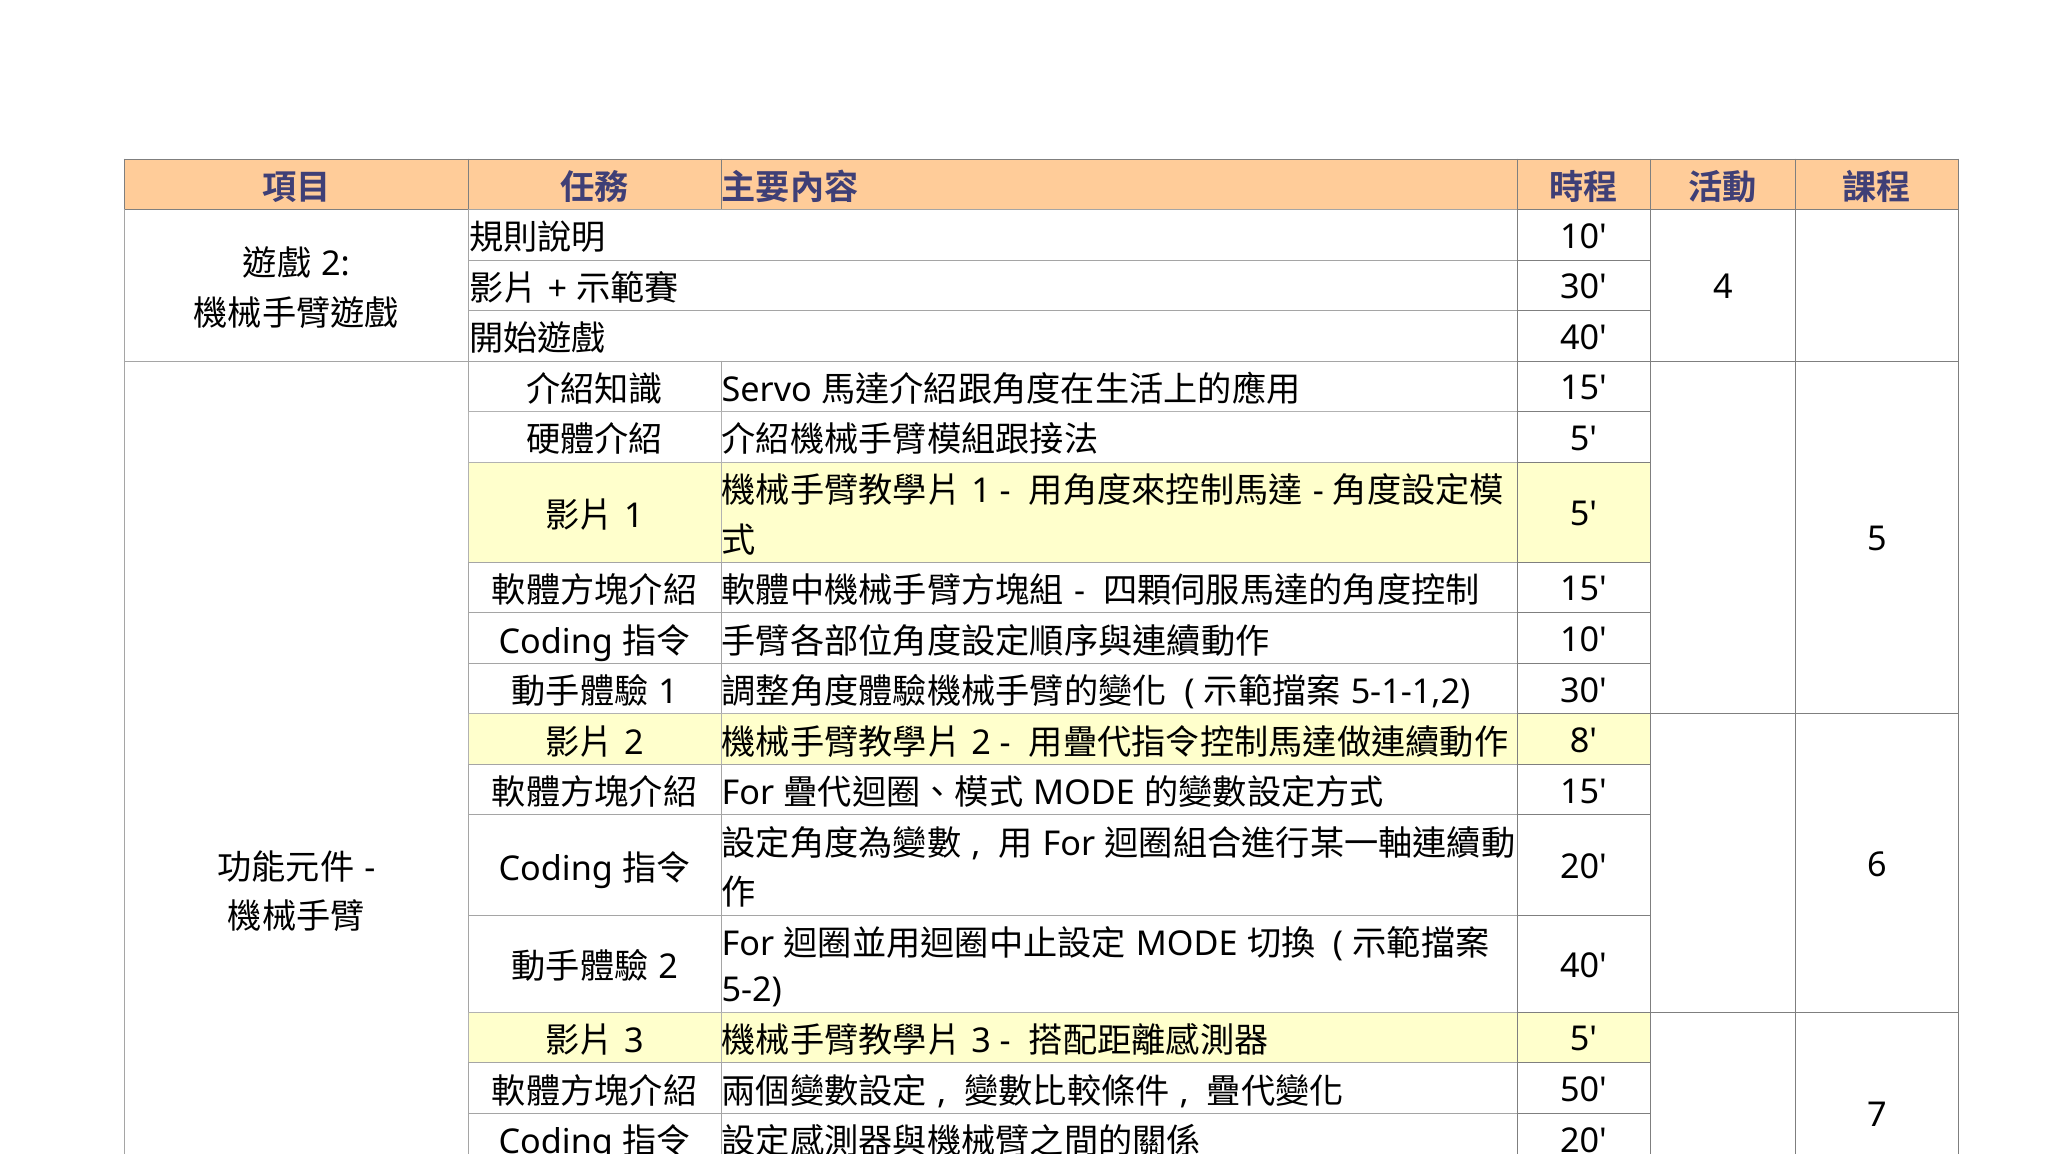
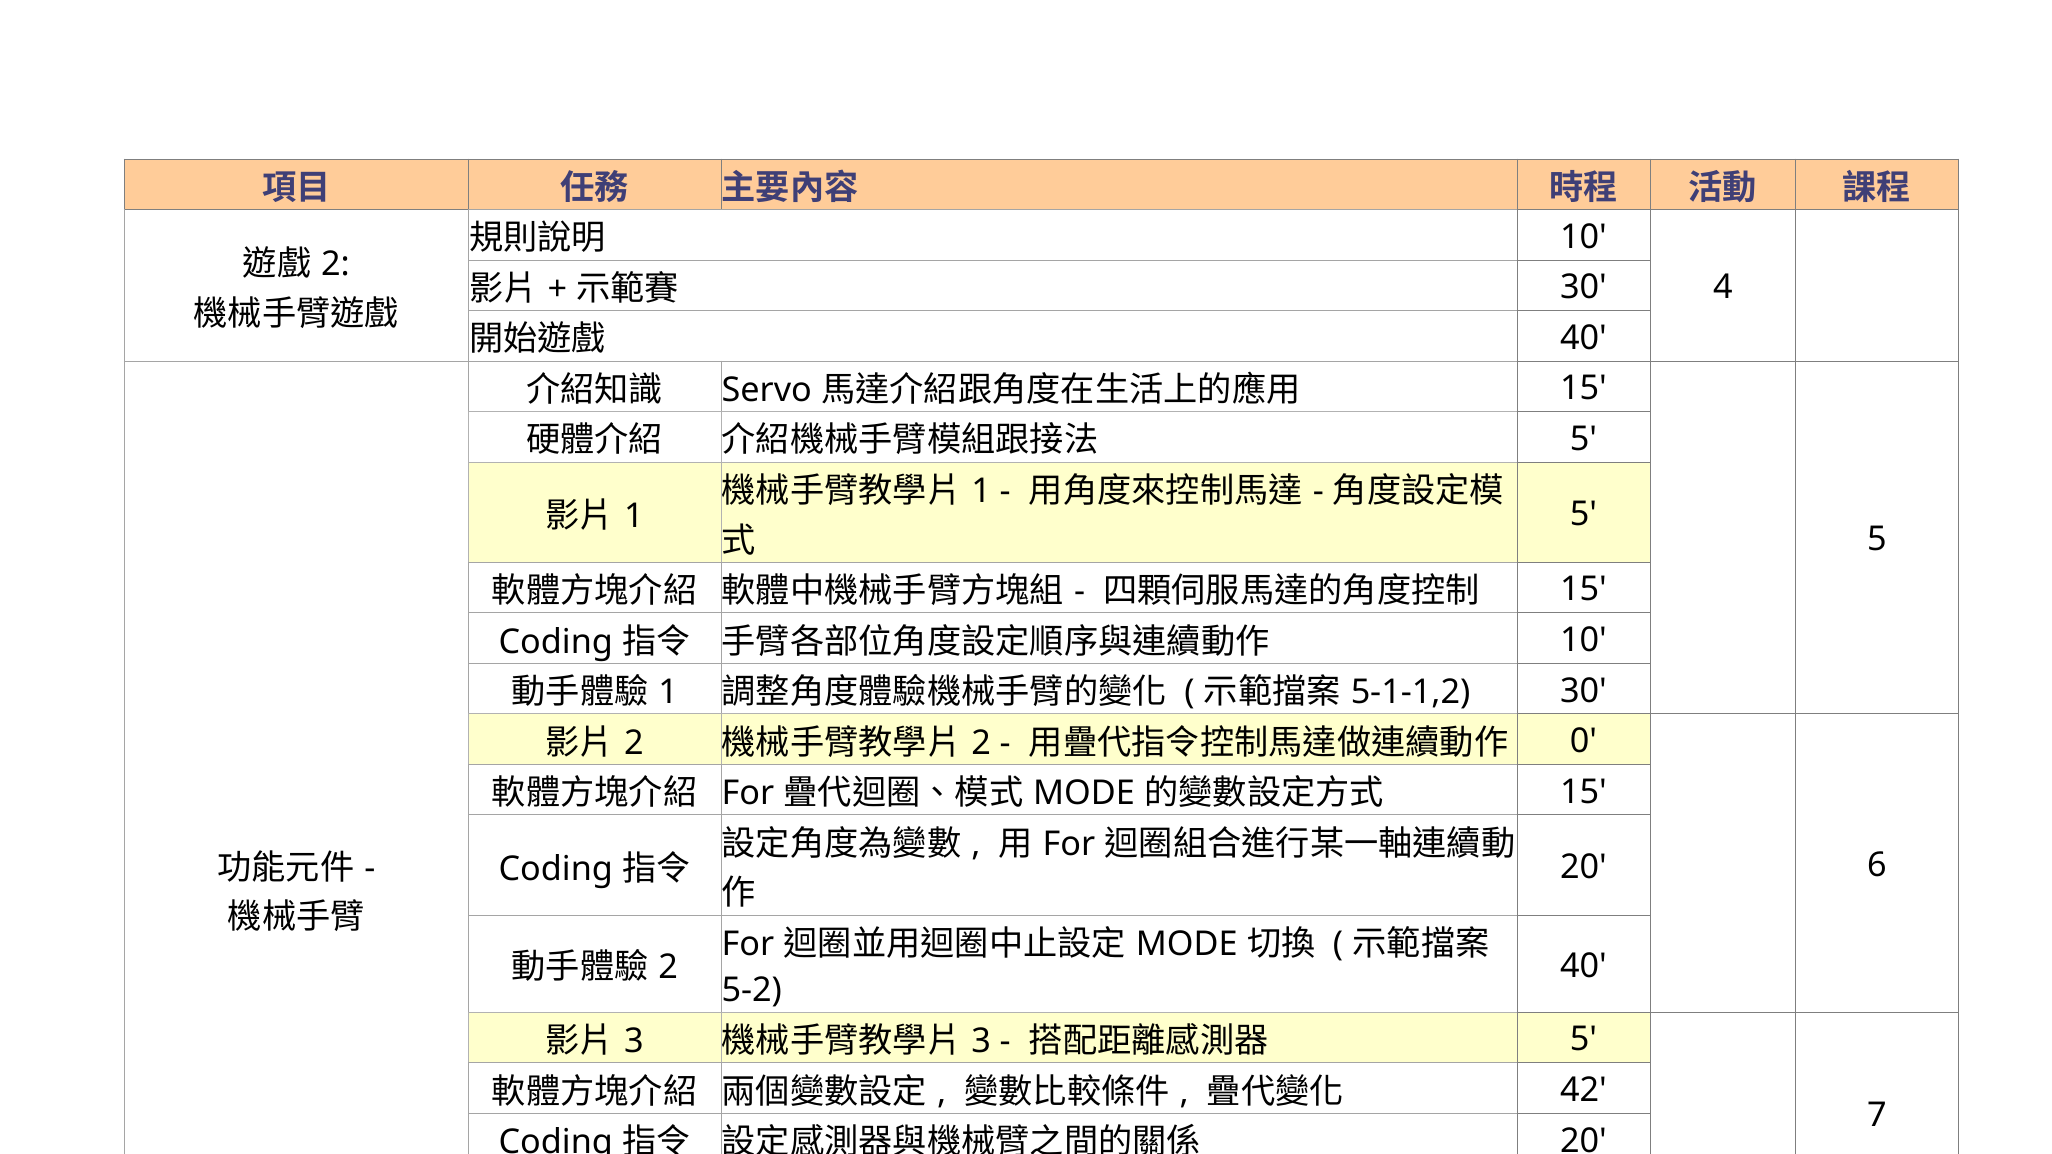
8: 8 -> 0 (1583, 741)
50: 50 -> 42 (1583, 1090)
